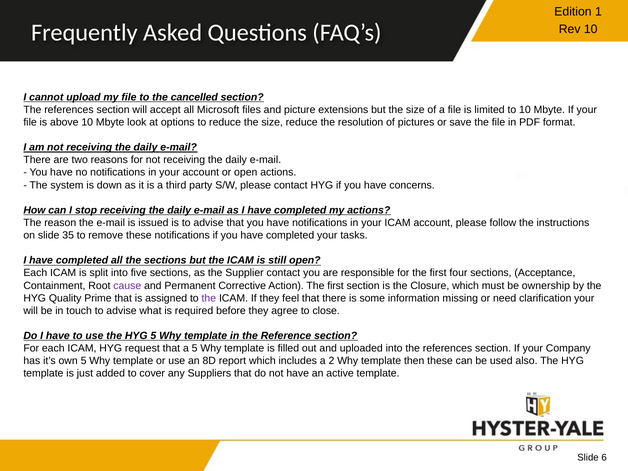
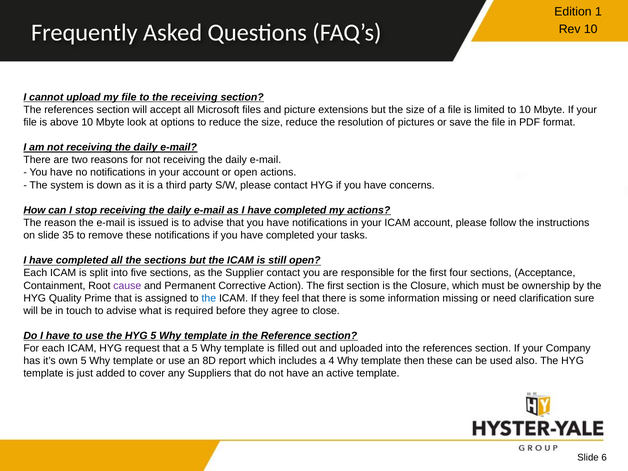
the cancelled: cancelled -> receiving (194, 97)
the colour: purple -> blue (209, 298)
clarification your: your -> sure (584, 298)
2: 2 -> 4 (331, 361)
